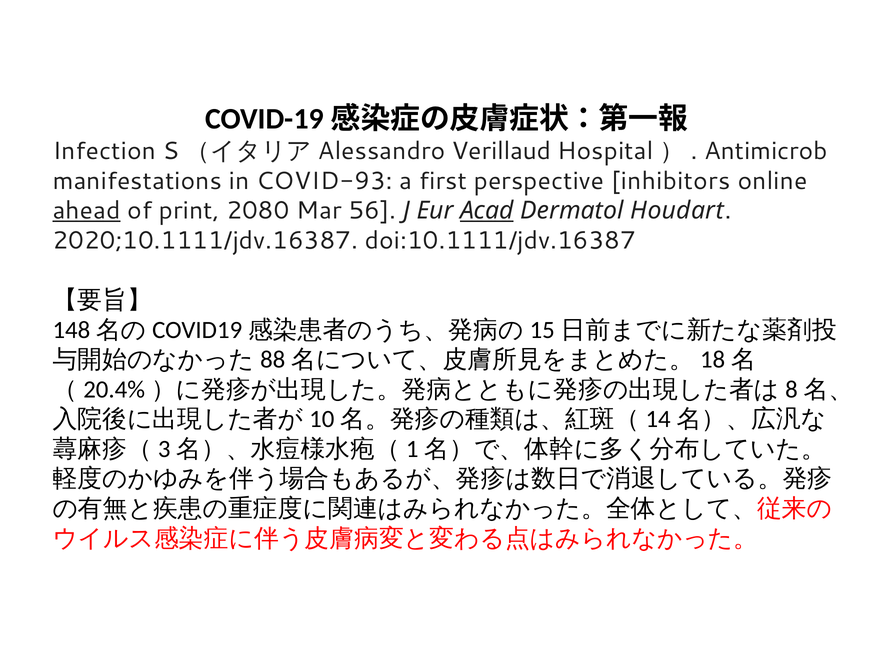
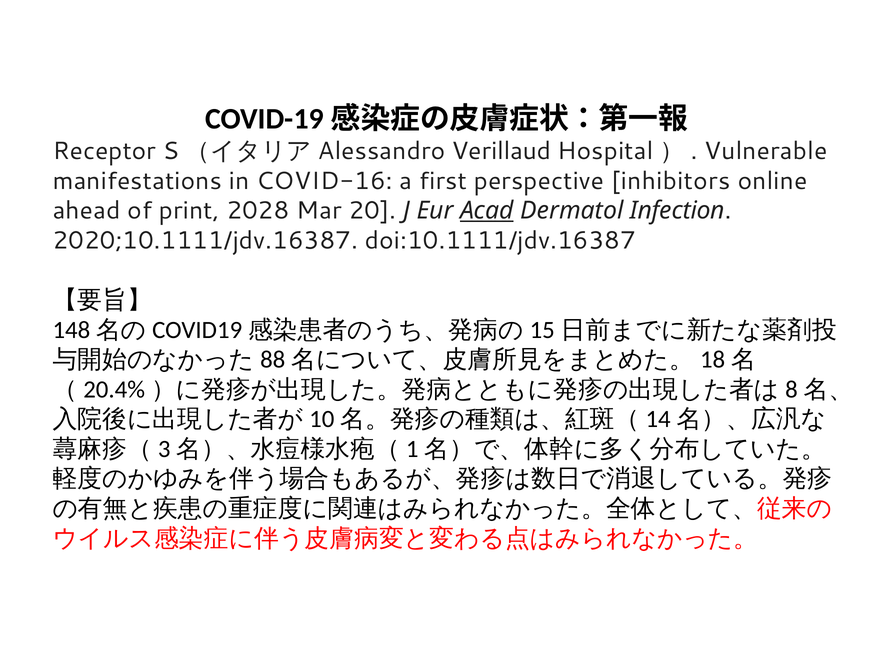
Infection: Infection -> Receptor (104, 151)
Antimicrob: Antimicrob -> Vulnerable (766, 151)
COVID-93: COVID-93 -> COVID-16 (324, 181)
ahead underline: present -> none (87, 211)
2080: 2080 -> 2028 (258, 211)
56: 56 -> 20 (372, 211)
Houdart: Houdart -> Infection (677, 211)
